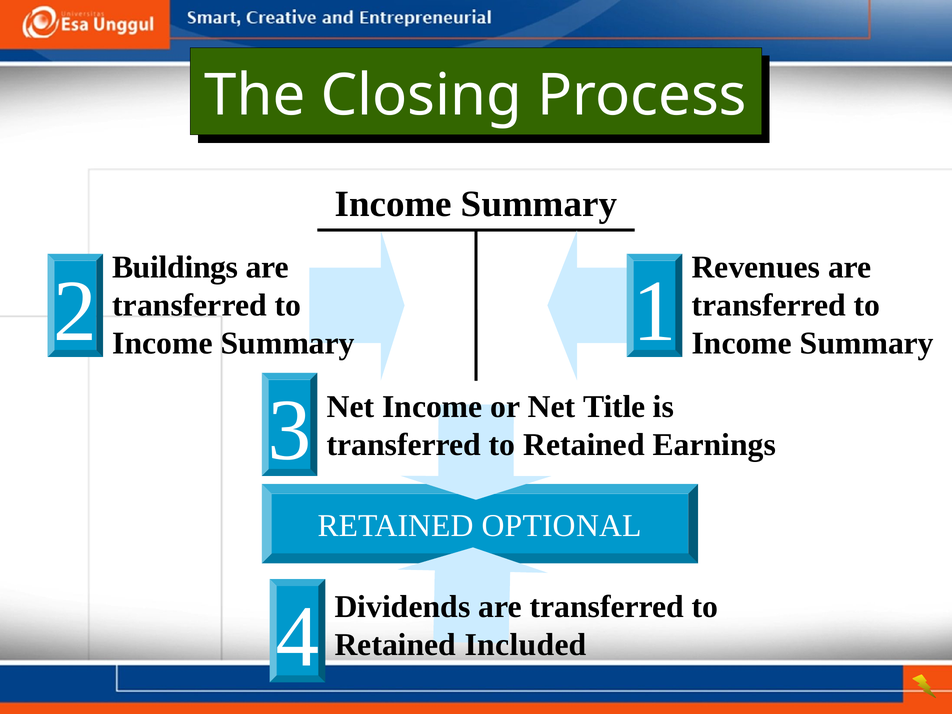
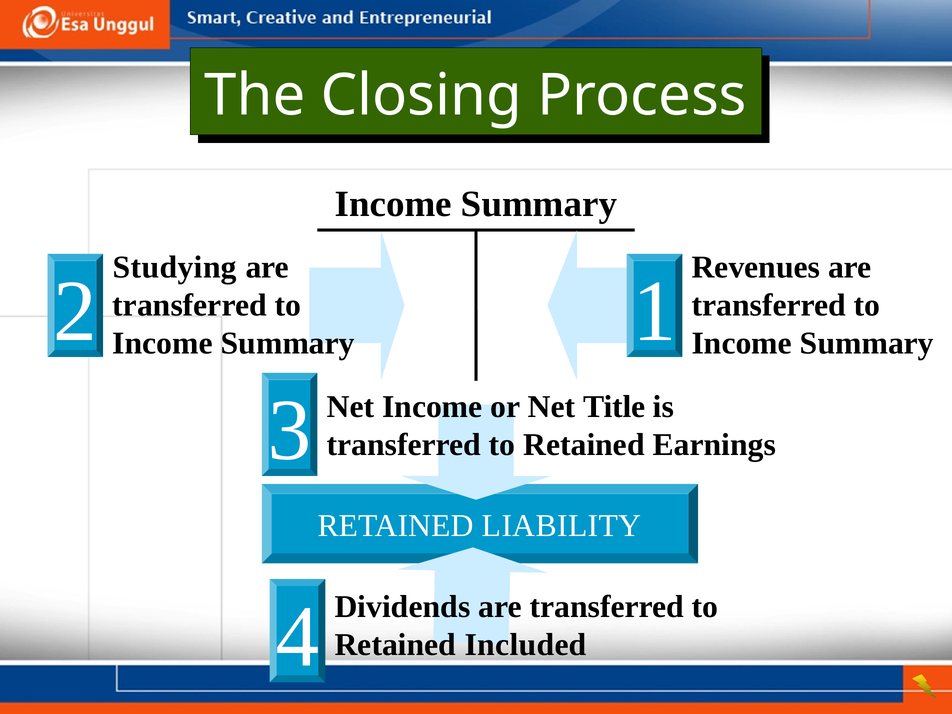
Buildings: Buildings -> Studying (175, 267)
OPTIONAL: OPTIONAL -> LIABILITY (562, 526)
